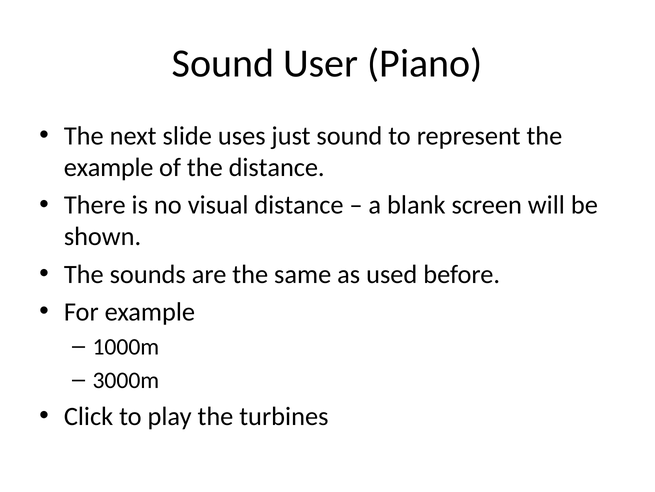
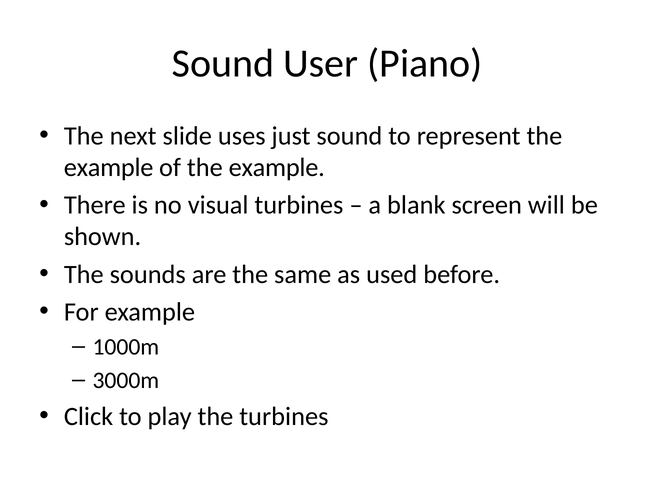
of the distance: distance -> example (277, 167)
visual distance: distance -> turbines (299, 205)
